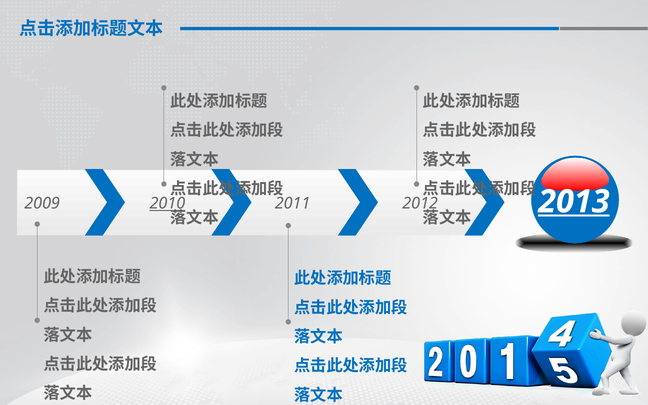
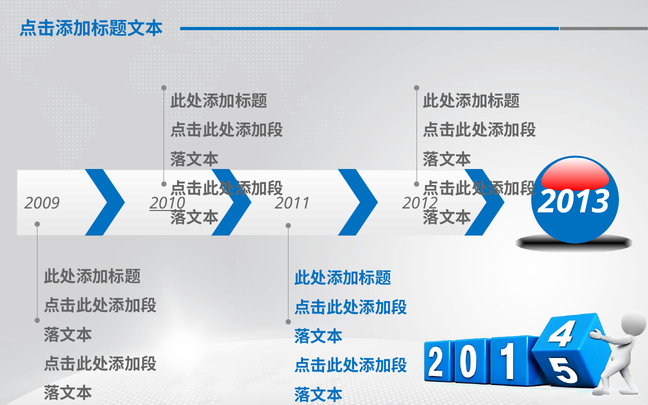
2013 underline: present -> none (574, 202)
